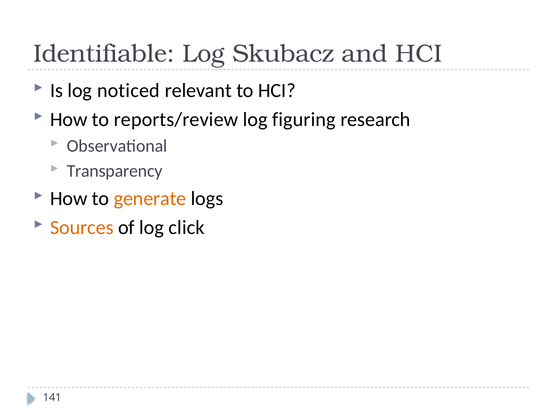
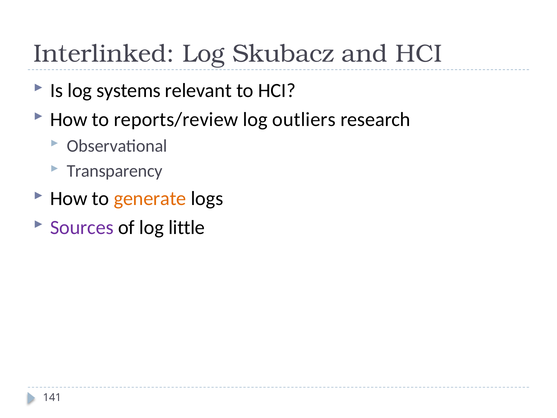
Identifiable: Identifiable -> Interlinked (104, 54)
noticed: noticed -> systems (129, 91)
figuring: figuring -> outliers (304, 119)
Sources colour: orange -> purple (82, 227)
click: click -> little (187, 227)
